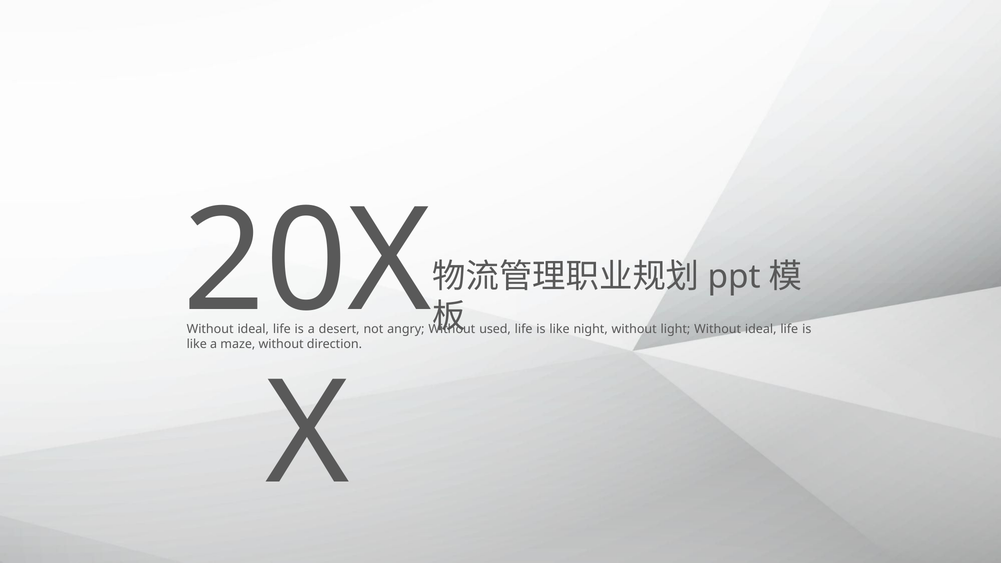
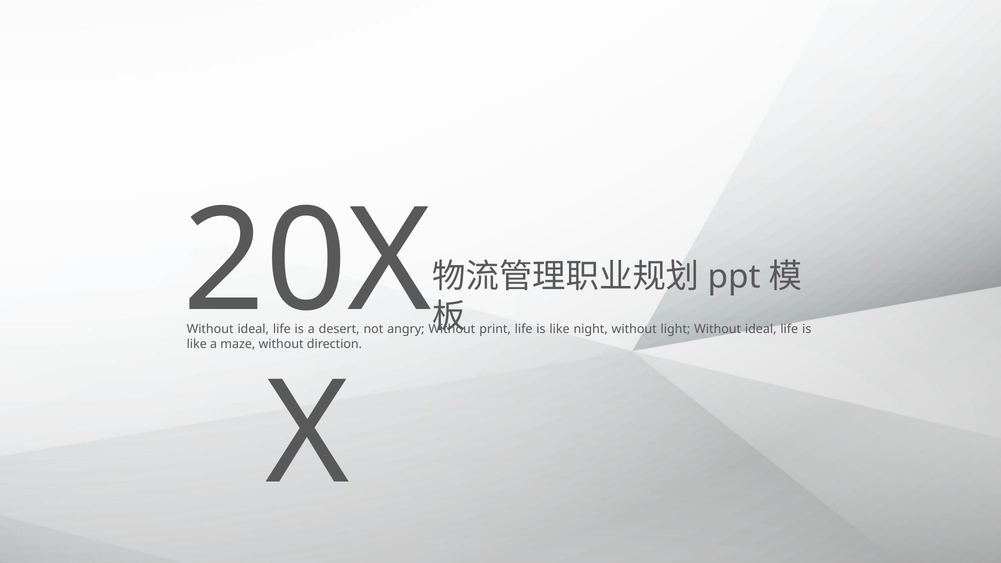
used: used -> print (495, 329)
